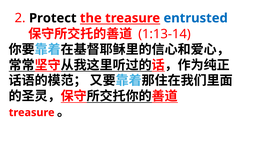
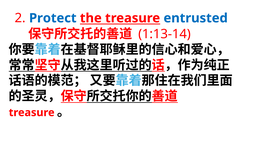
Protect colour: black -> blue (53, 18)
